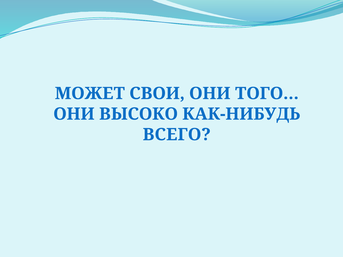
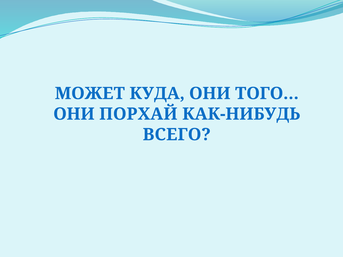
СВОИ: СВОИ -> КУДА (157, 94)
ВЫСОКО: ВЫСОКО -> ПОРХАЙ (138, 114)
